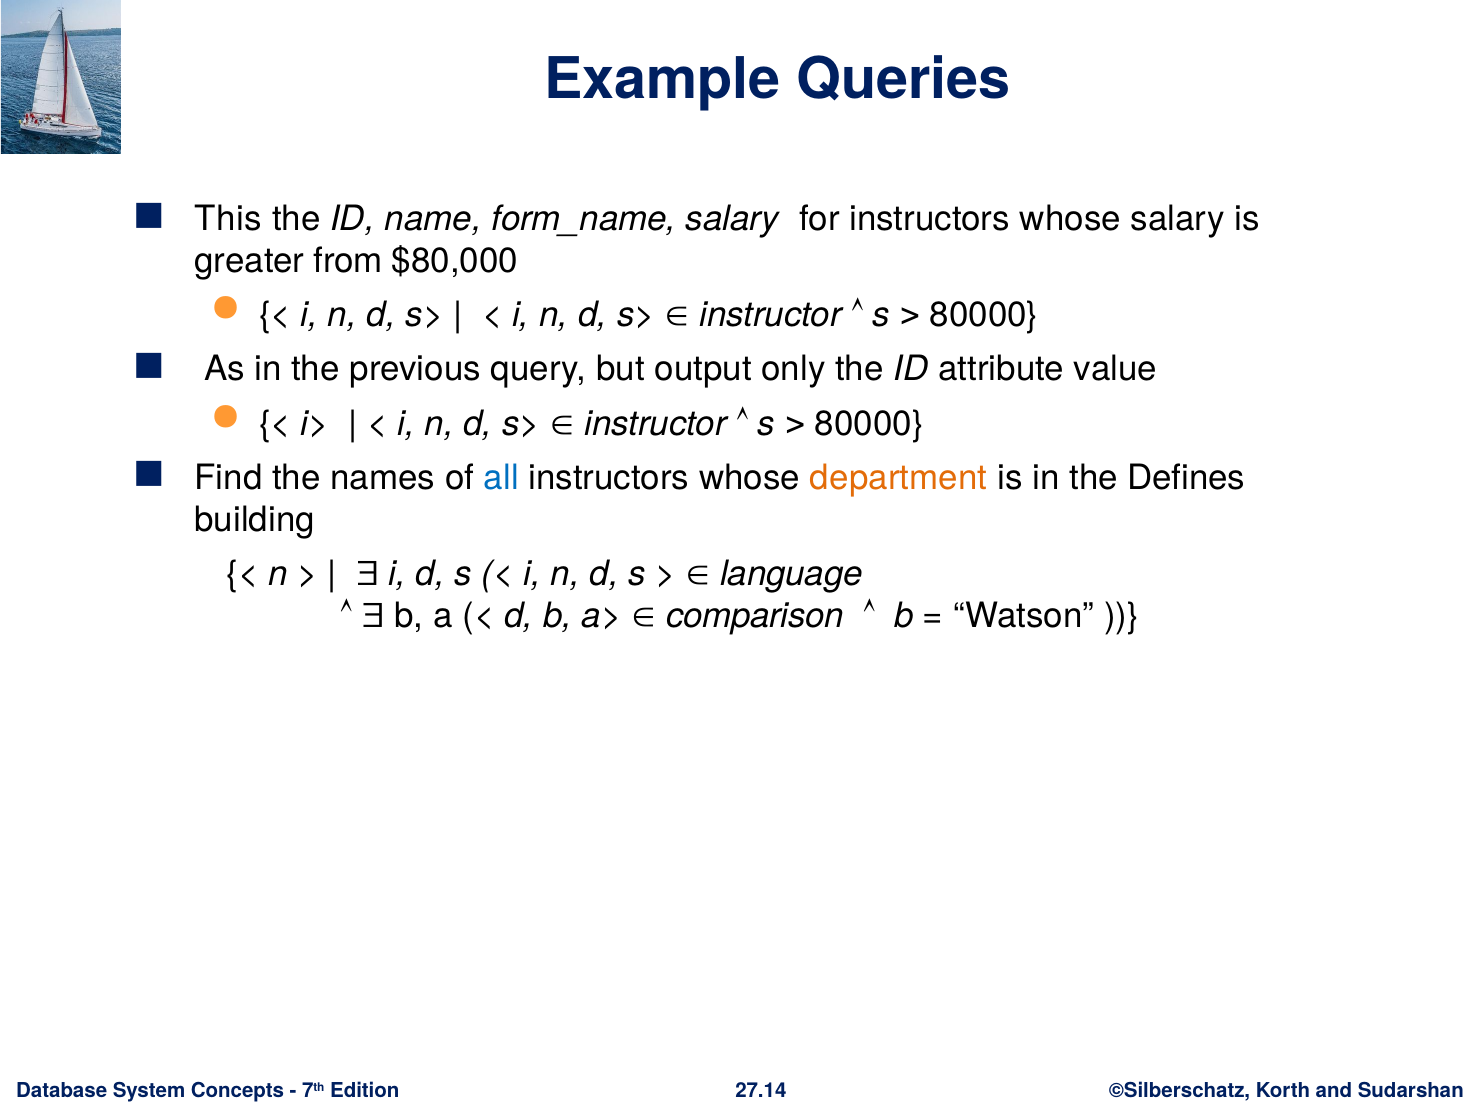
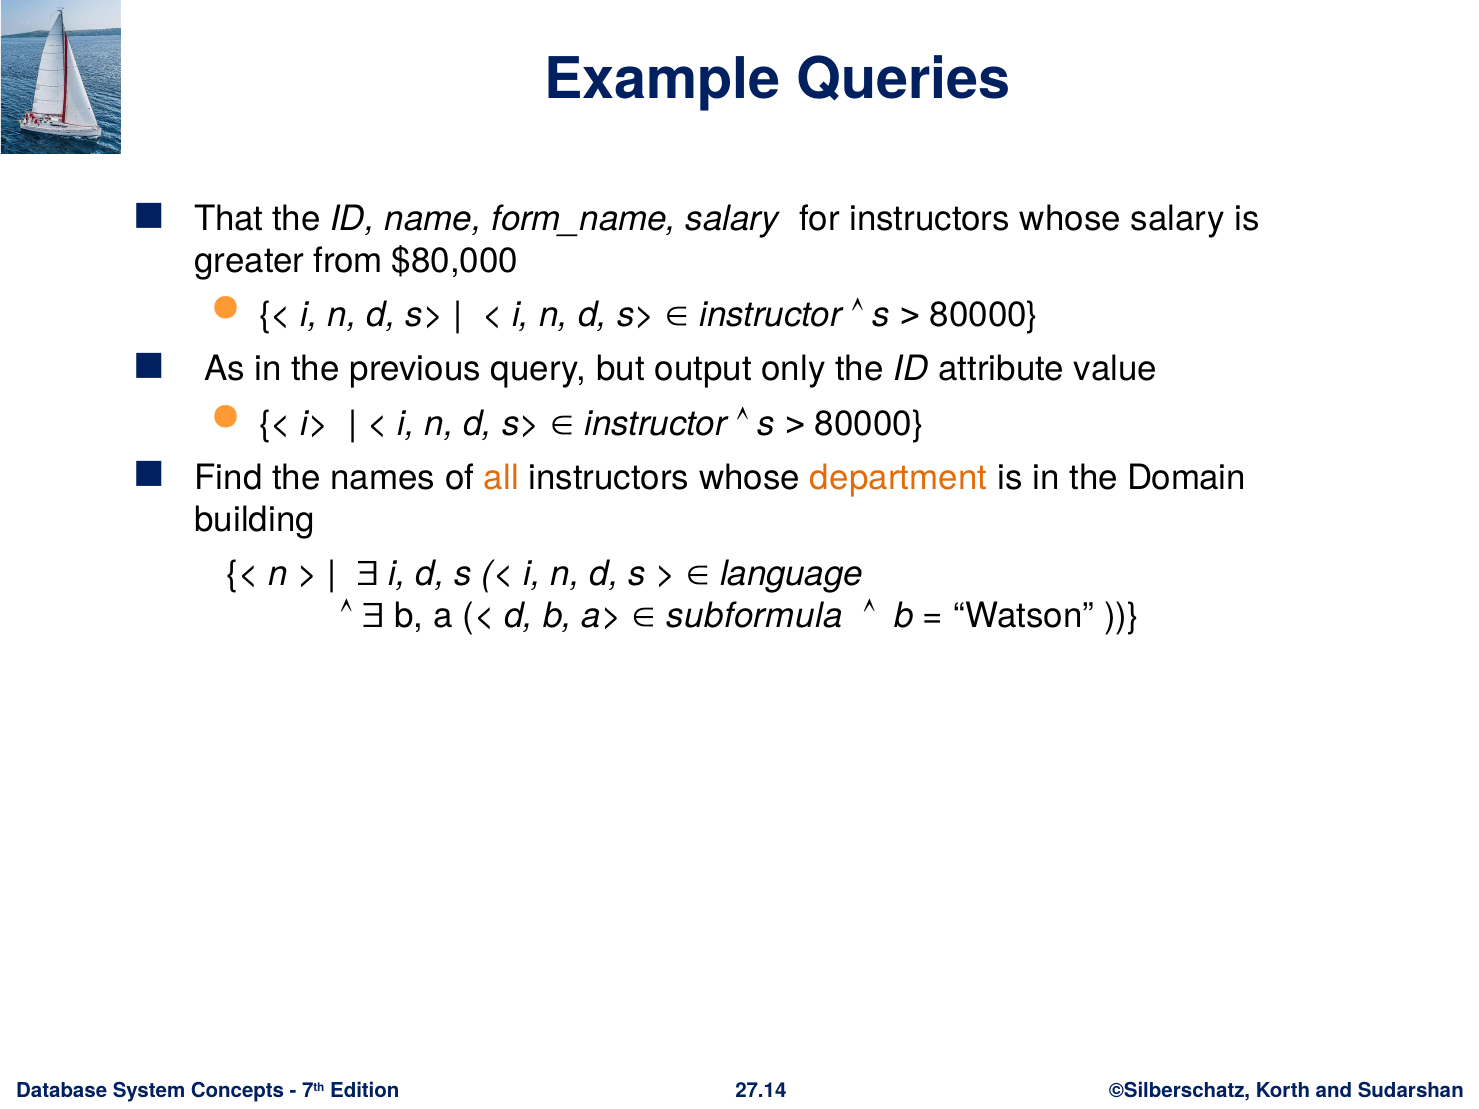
This: This -> That (229, 219)
all colour: blue -> orange (501, 478)
Defines: Defines -> Domain (1186, 478)
comparison: comparison -> subformula (755, 616)
